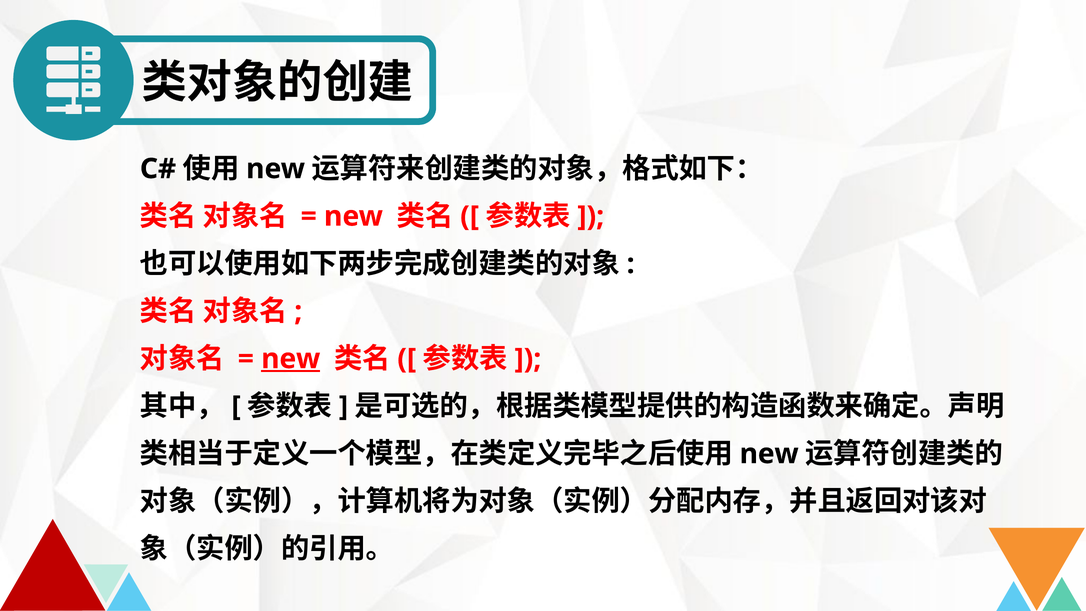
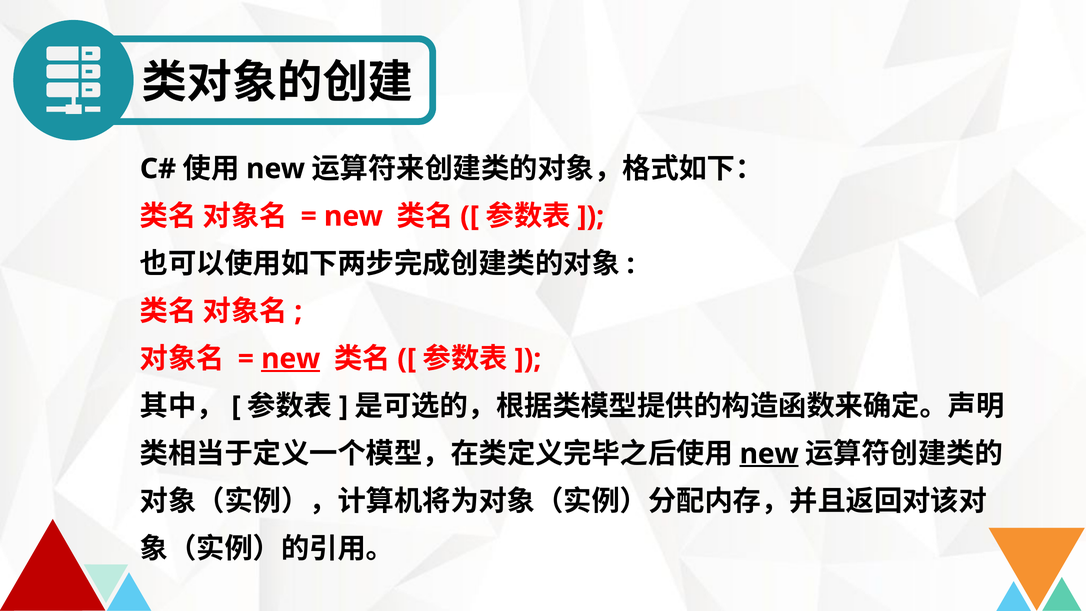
new underline: none -> present (769, 454)
